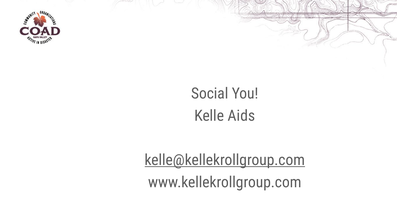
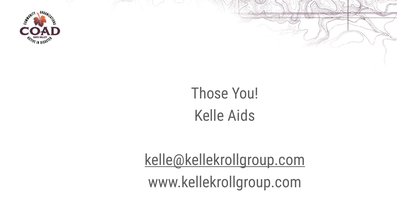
Social: Social -> Those (210, 94)
